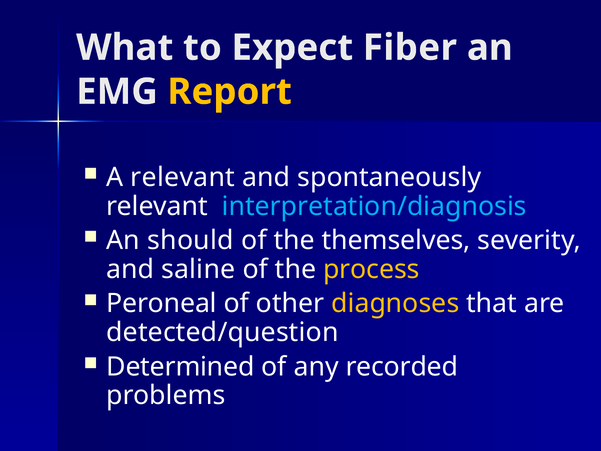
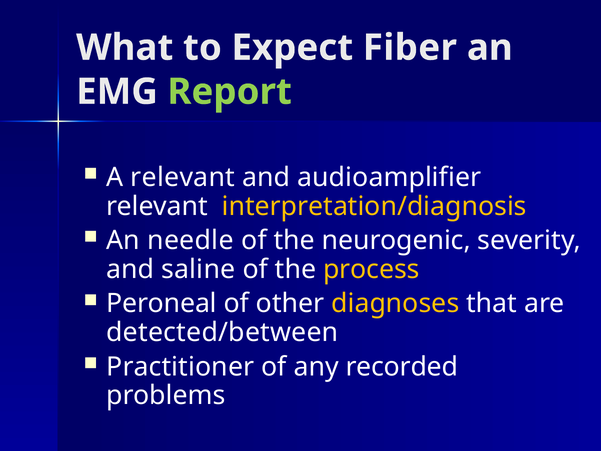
Report colour: yellow -> light green (230, 92)
spontaneously: spontaneously -> audioamplifier (389, 177)
interpretation/diagnosis colour: light blue -> yellow (374, 206)
should: should -> needle (191, 240)
themselves: themselves -> neurogenic (396, 240)
detected/question: detected/question -> detected/between (222, 332)
Determined: Determined -> Practitioner (180, 366)
